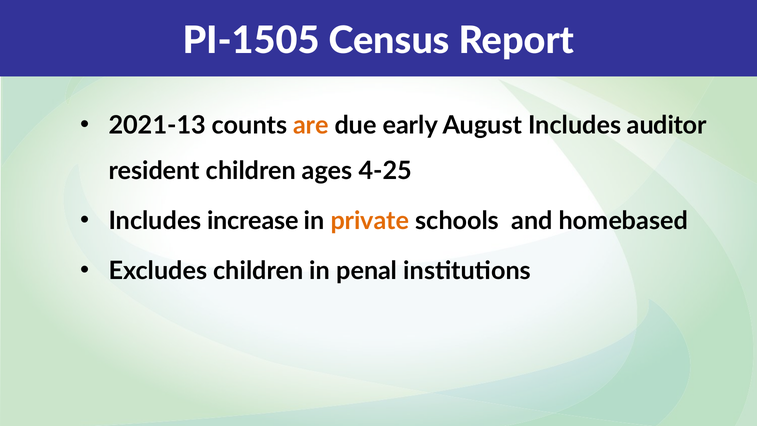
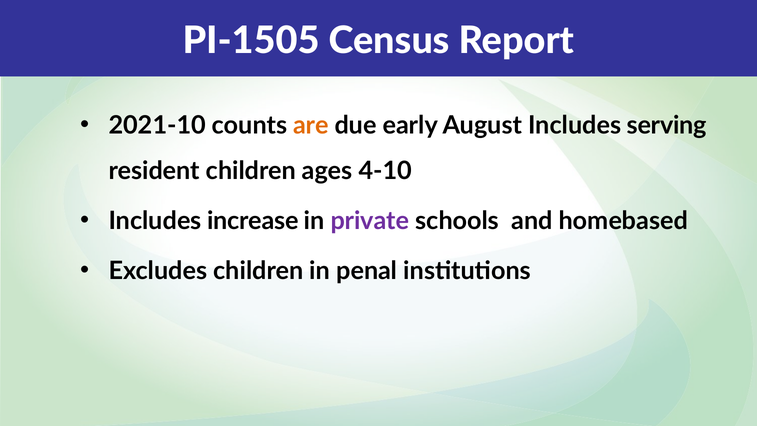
2021-13: 2021-13 -> 2021-10 (157, 125)
auditor: auditor -> serving (667, 125)
4-25: 4-25 -> 4-10 (385, 171)
private colour: orange -> purple (370, 221)
